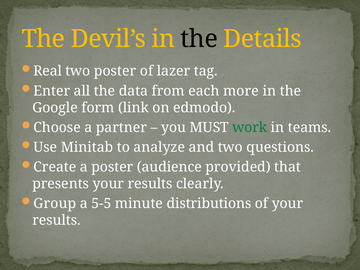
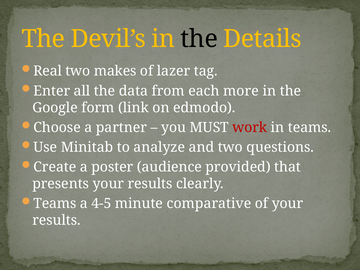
two poster: poster -> makes (115, 71)
work colour: green -> red (250, 127)
Group: Group -> Teams (55, 204)
5-5: 5-5 -> 4-5 (101, 204)
distributions: distributions -> comparative (209, 204)
